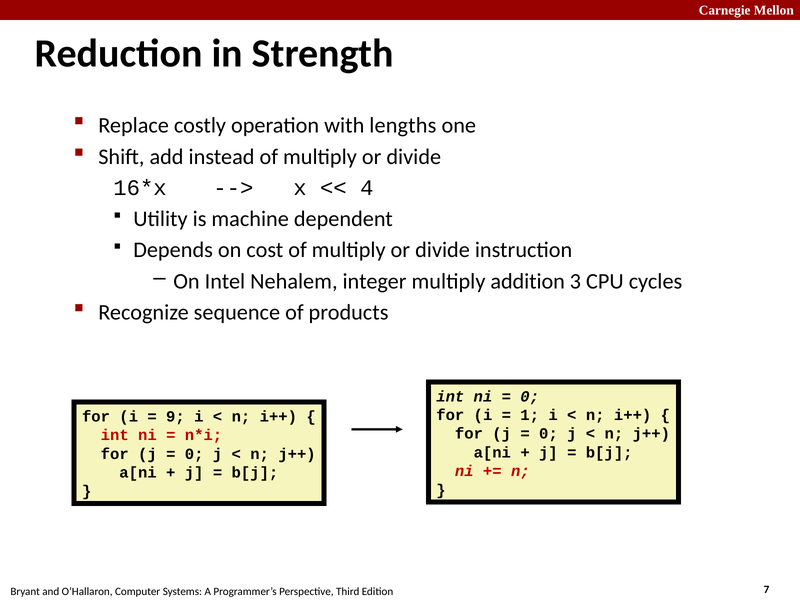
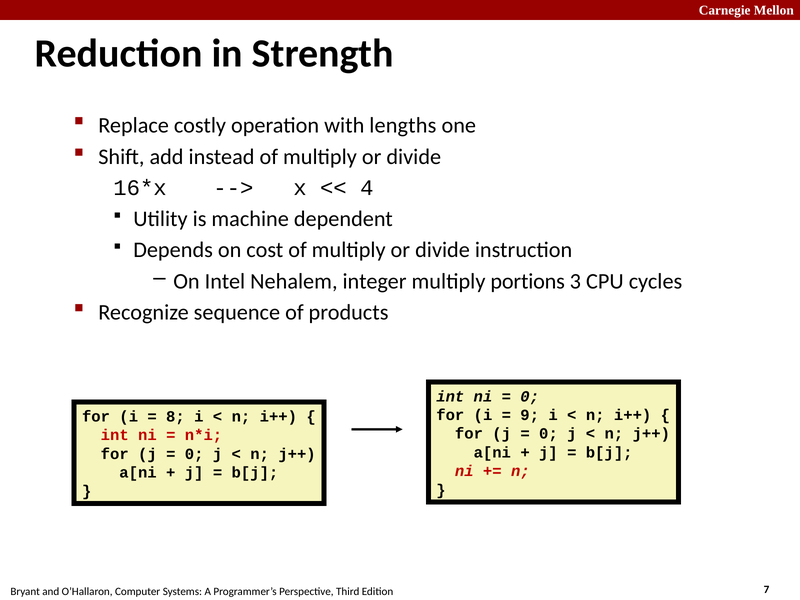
addition: addition -> portions (528, 281)
1: 1 -> 9 (530, 415)
9: 9 -> 8 (175, 417)
